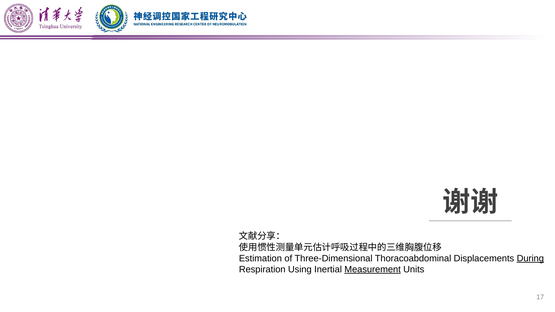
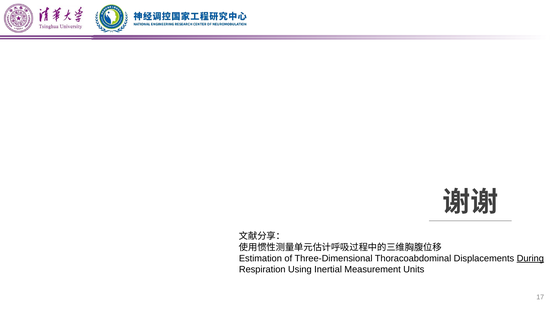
Measurement underline: present -> none (373, 270)
